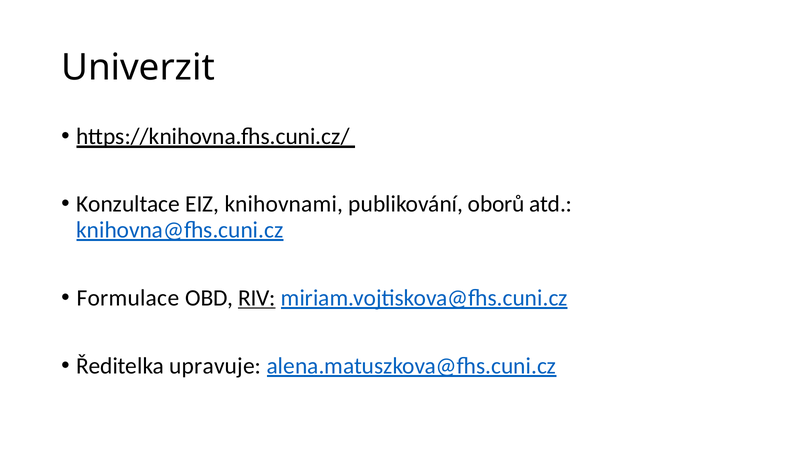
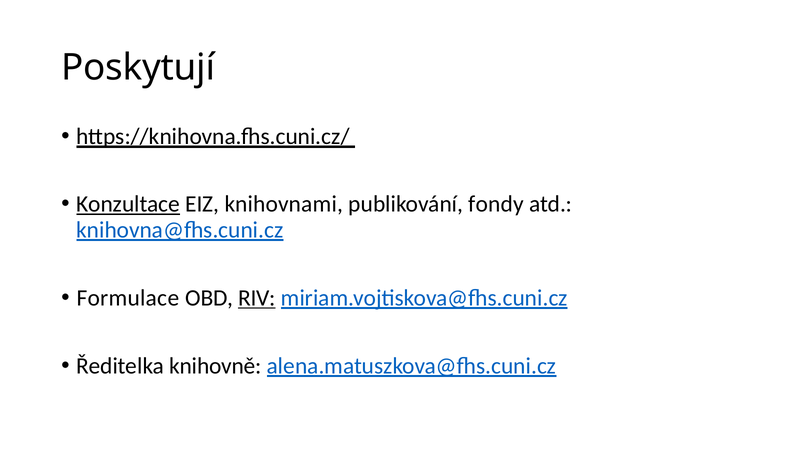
Univerzit: Univerzit -> Poskytují (138, 68)
Konzultace underline: none -> present (128, 204)
oborů: oborů -> fondy (496, 204)
upravuje: upravuje -> knihovně (215, 365)
